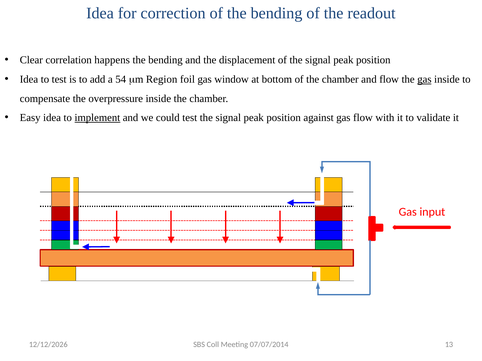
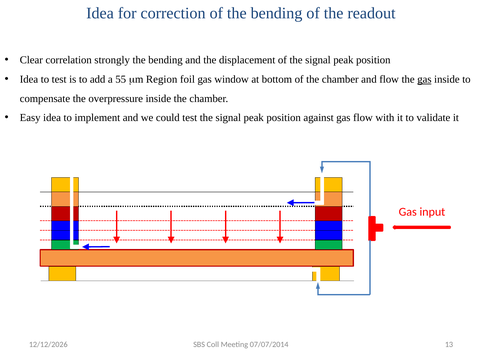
happens: happens -> strongly (112, 60)
54: 54 -> 55 (121, 79)
implement underline: present -> none (97, 118)
